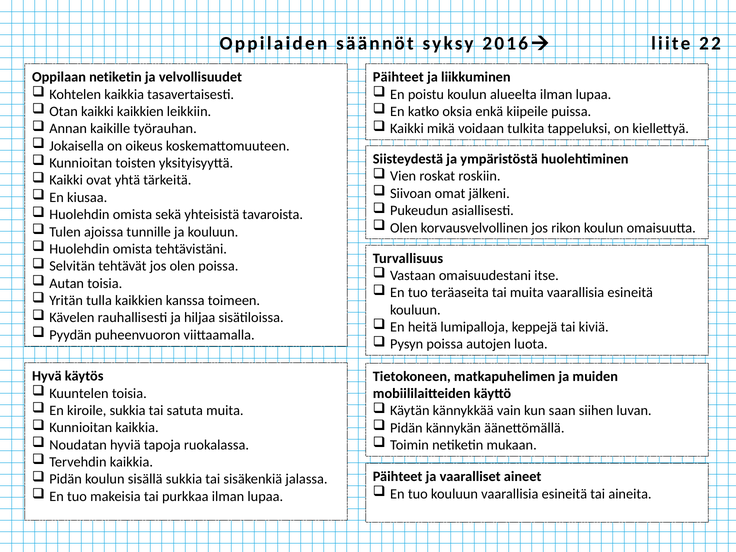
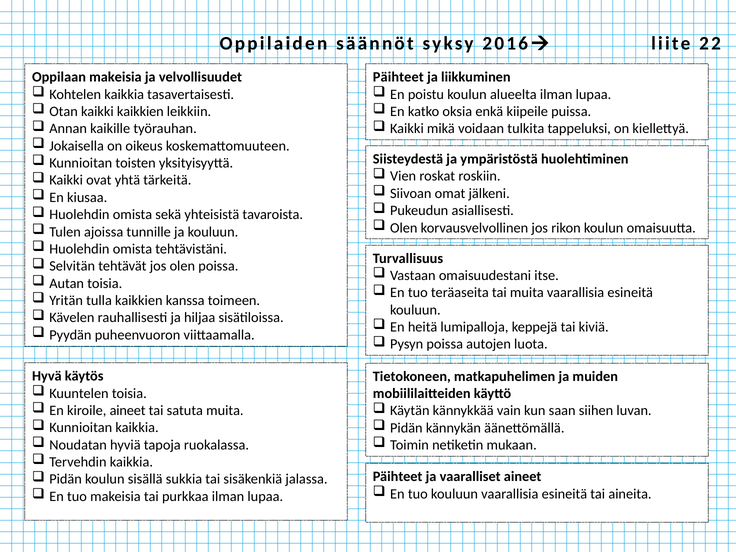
Oppilaan netiketin: netiketin -> makeisia (115, 77)
kiroile sukkia: sukkia -> aineet (128, 411)
